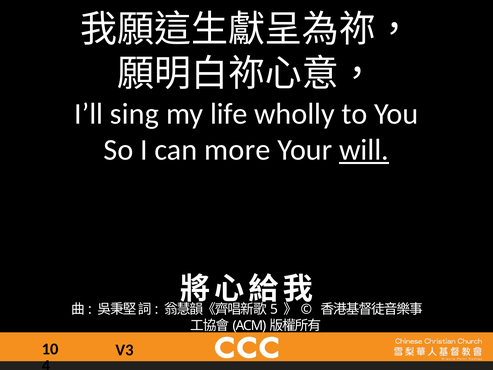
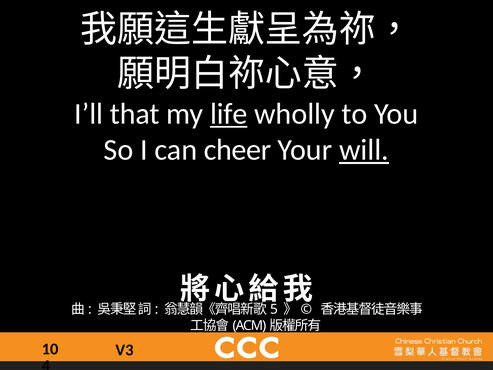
sing: sing -> that (135, 114)
life underline: none -> present (229, 114)
more: more -> cheer (238, 150)
